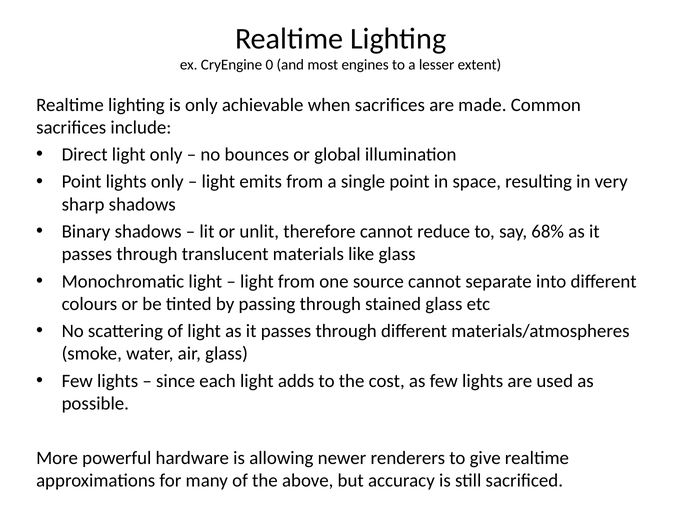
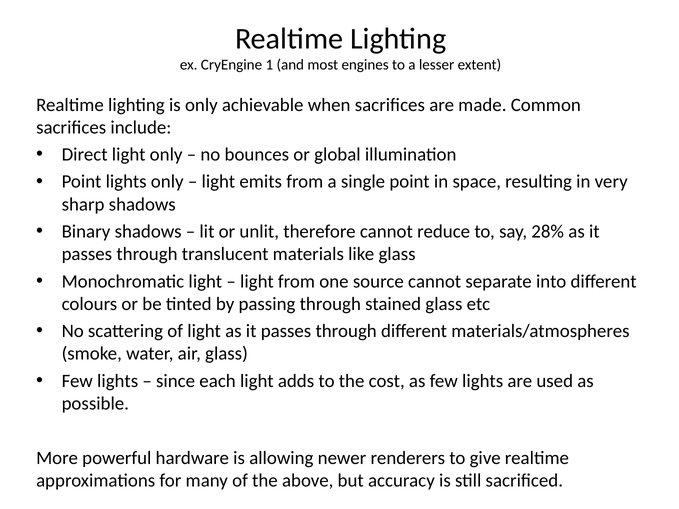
0: 0 -> 1 (269, 65)
68%: 68% -> 28% (548, 232)
